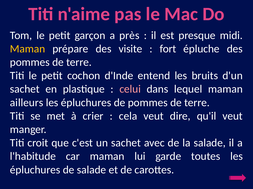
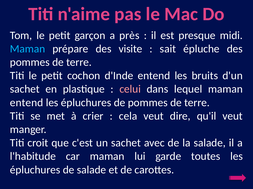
Maman colour: yellow -> light blue (28, 49)
fort: fort -> sait (168, 49)
ailleurs: ailleurs -> entend (27, 103)
